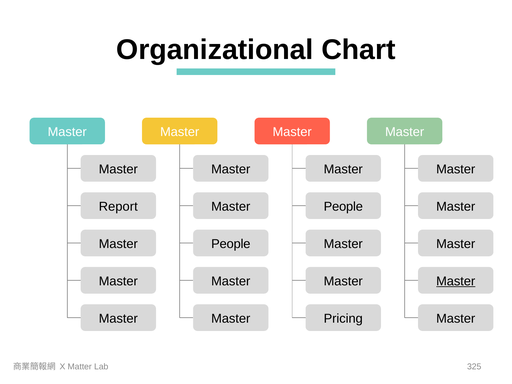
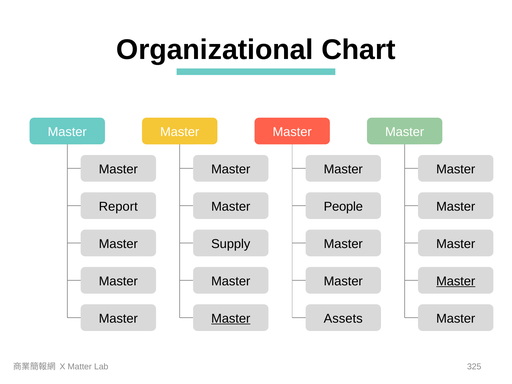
People: People -> Supply (231, 244)
Master underline: none -> present (231, 319)
Pricing: Pricing -> Assets (343, 319)
